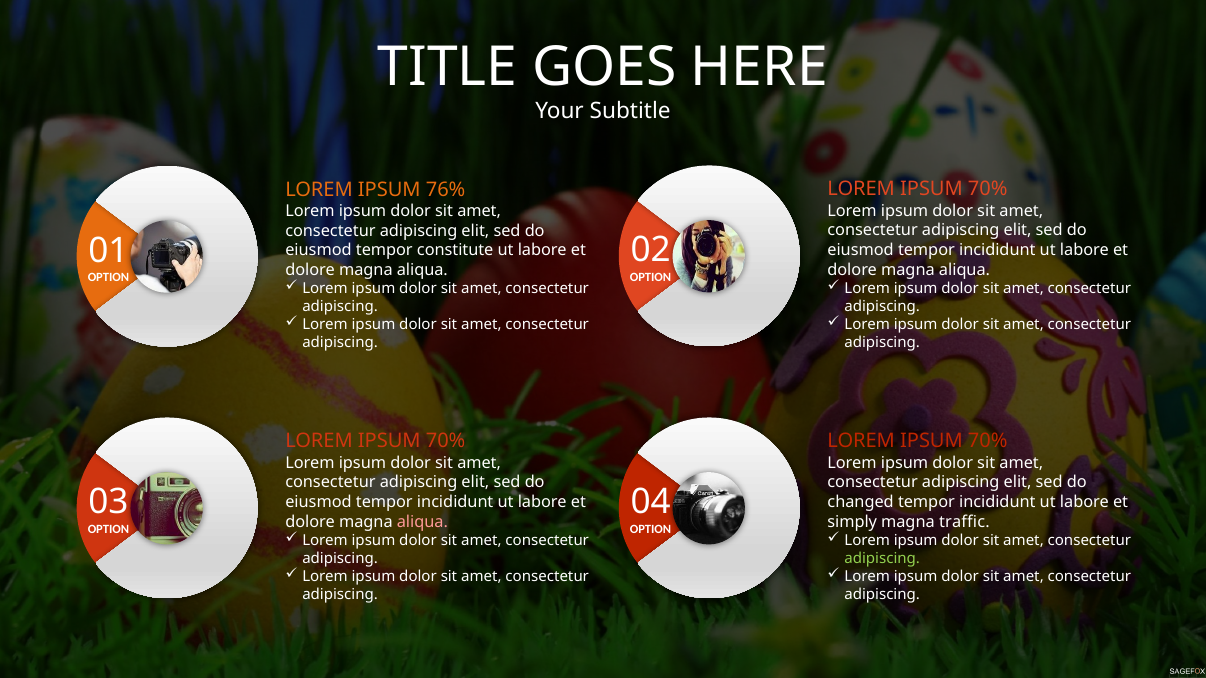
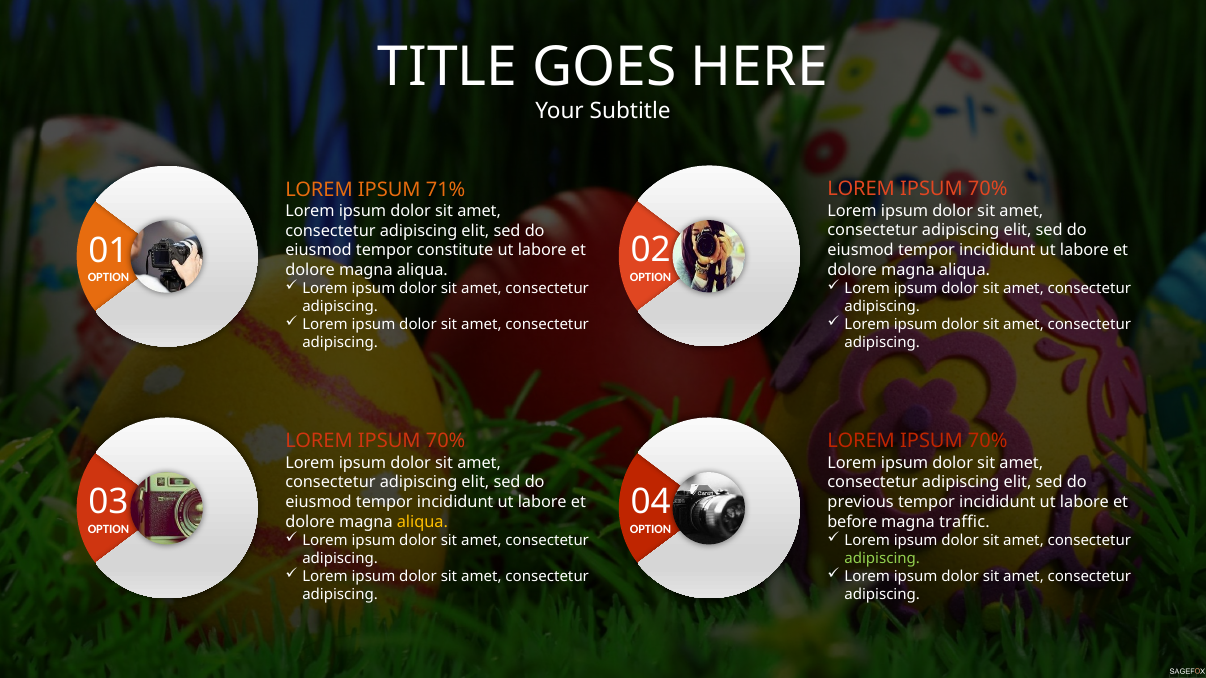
76%: 76% -> 71% (446, 190)
changed: changed -> previous (861, 502)
aliqua colour: pink -> yellow (422, 522)
simply: simply -> before (852, 522)
